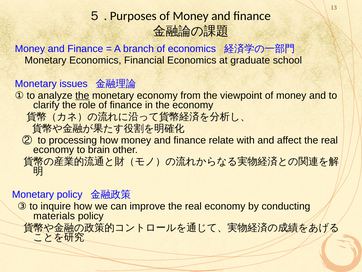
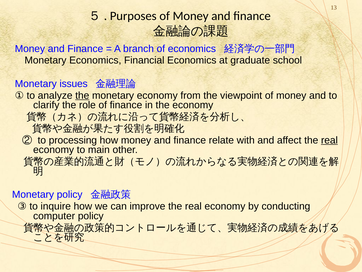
real underline: none -> present (329, 140)
brain: brain -> main (99, 150)
materials: materials -> computer (54, 216)
